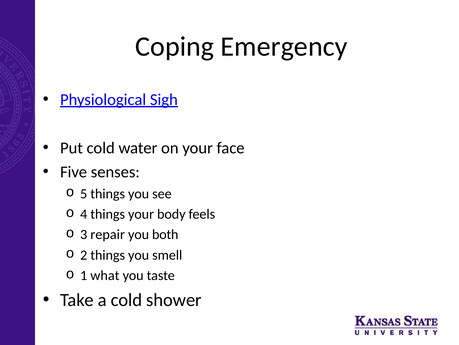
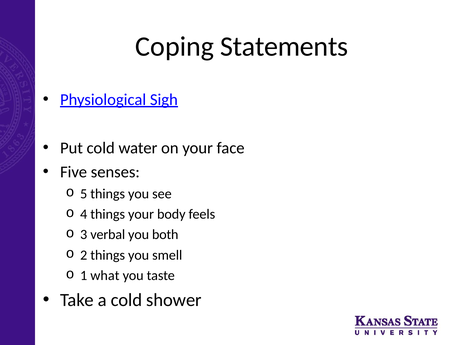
Emergency: Emergency -> Statements (284, 46)
repair: repair -> verbal (108, 234)
